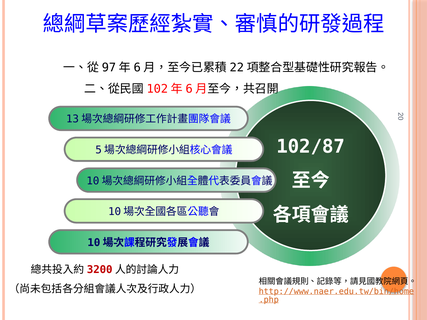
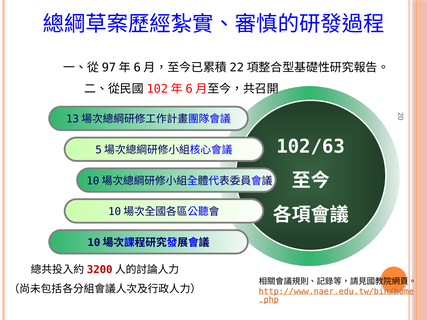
102/87: 102/87 -> 102/63 (311, 147)
